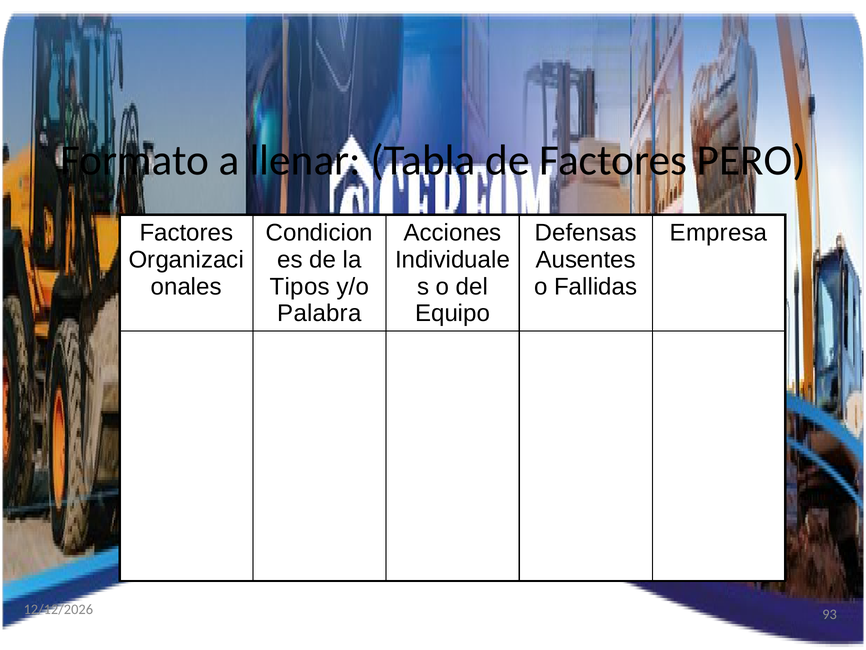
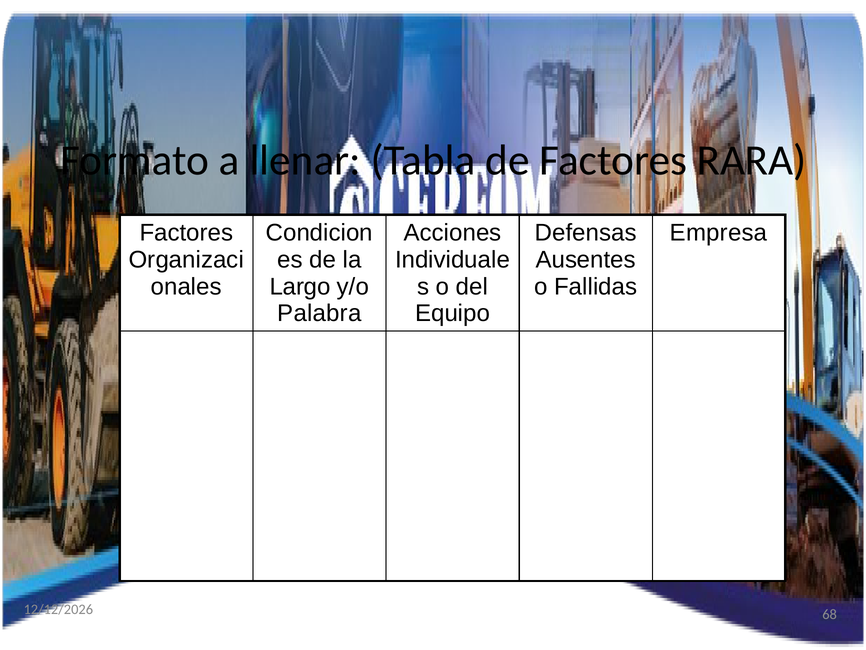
PERO: PERO -> RARA (751, 160)
Tipos: Tipos -> Largo (300, 286)
93: 93 -> 68 (830, 614)
